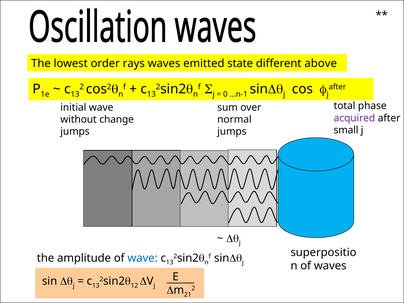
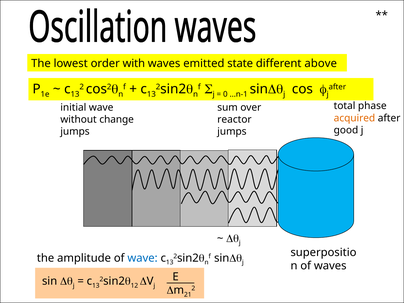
rays: rays -> with (134, 64)
acquired colour: purple -> orange (354, 118)
normal: normal -> reactor (234, 120)
small: small -> good (346, 130)
